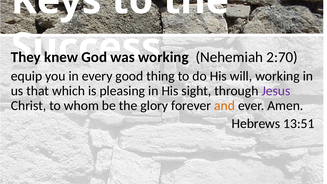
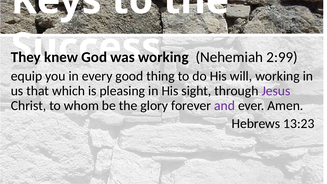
2:70: 2:70 -> 2:99 (282, 57)
and colour: orange -> purple (225, 106)
13:51: 13:51 -> 13:23 (299, 124)
